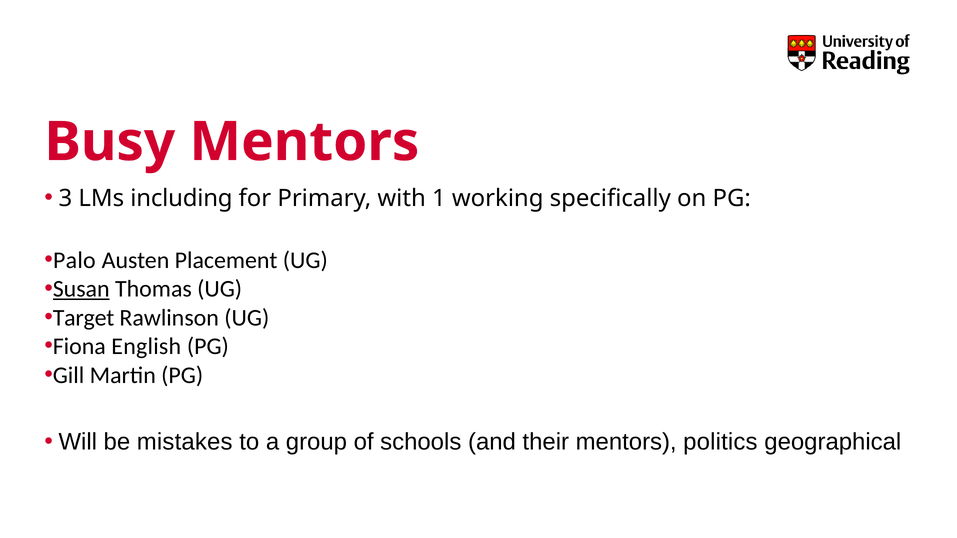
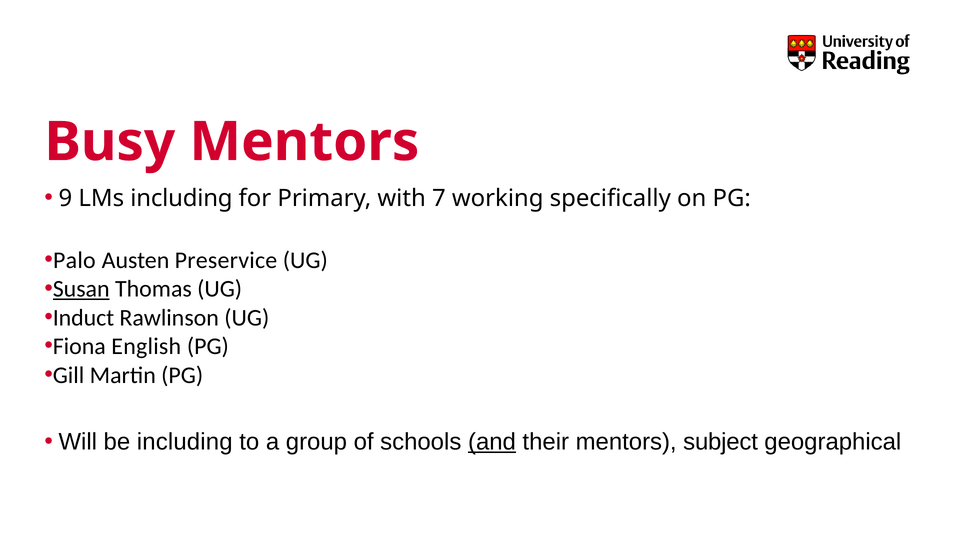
3: 3 -> 9 (65, 198)
1: 1 -> 7 (439, 198)
Placement: Placement -> Preservice (226, 260)
Target: Target -> Induct (83, 318)
be mistakes: mistakes -> including (185, 442)
and underline: none -> present (492, 442)
politics: politics -> subject (721, 442)
